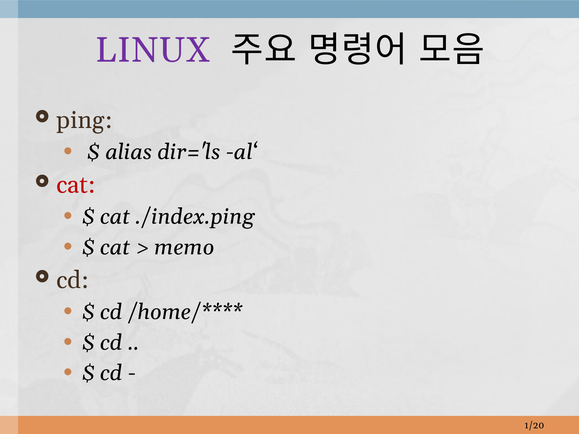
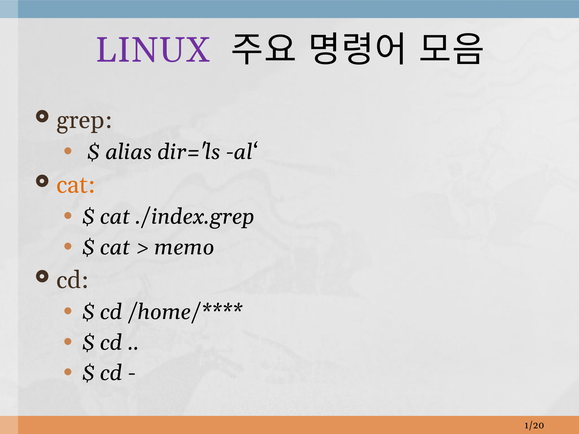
ping: ping -> grep (84, 120)
cat colour: red -> orange (76, 185)
./index.ping: ./index.ping -> ./index.grep (195, 217)
